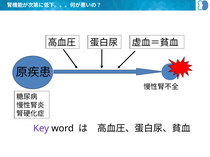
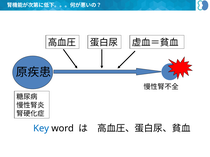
Key colour: purple -> blue (41, 129)
